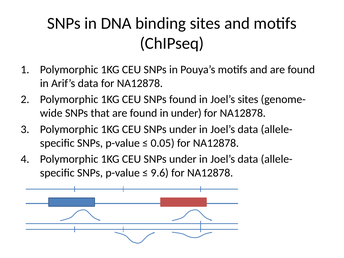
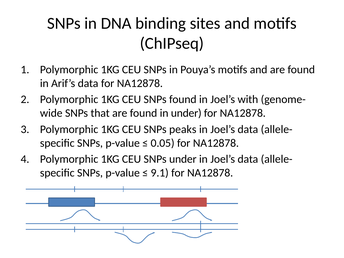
Joel’s sites: sites -> with (248, 99)
under: under -> peaks (183, 129)
9.6: 9.6 -> 9.1 (160, 173)
